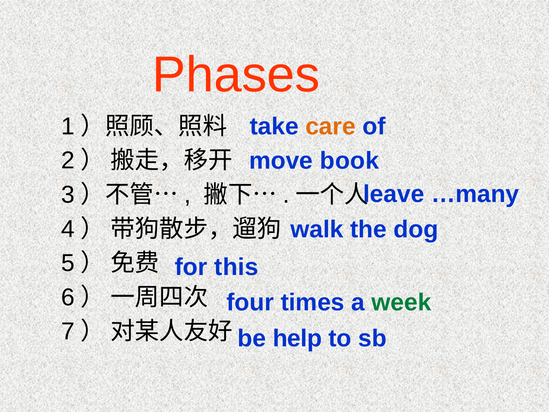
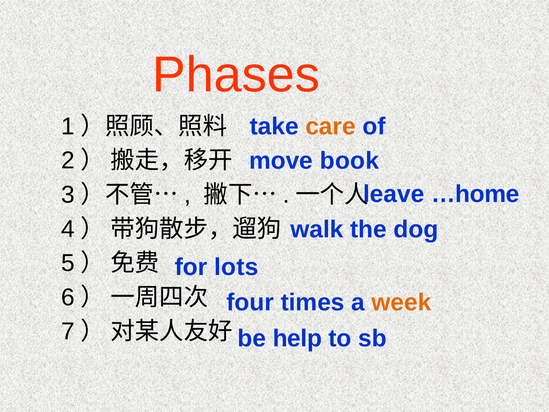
…many: …many -> …home (475, 194)
this: this -> lots (236, 267)
week colour: green -> orange (401, 302)
